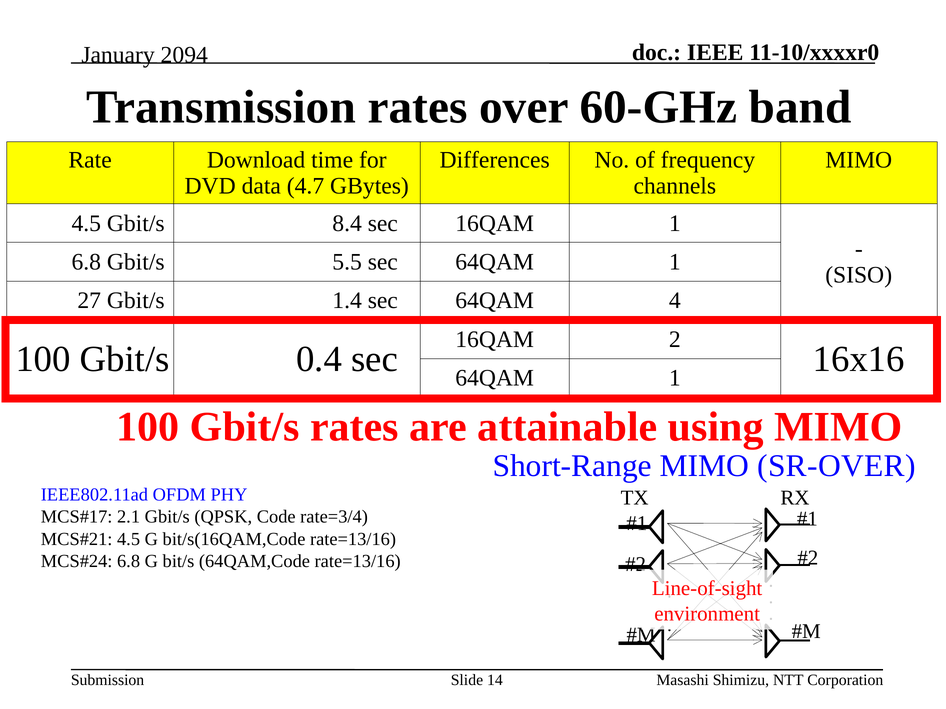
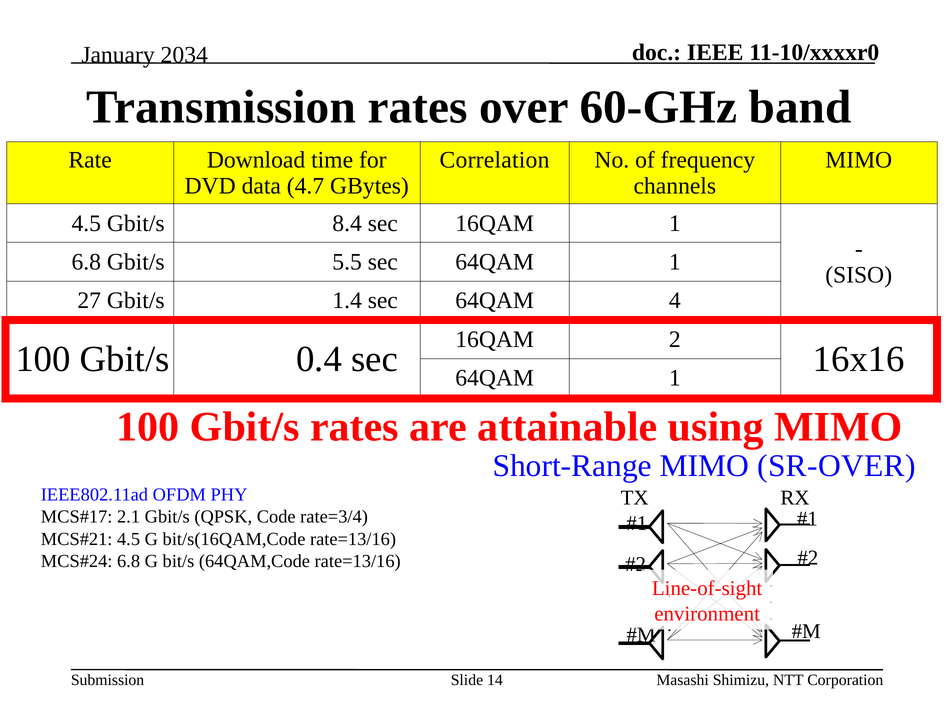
2094: 2094 -> 2034 (184, 55)
Differences: Differences -> Correlation (495, 160)
